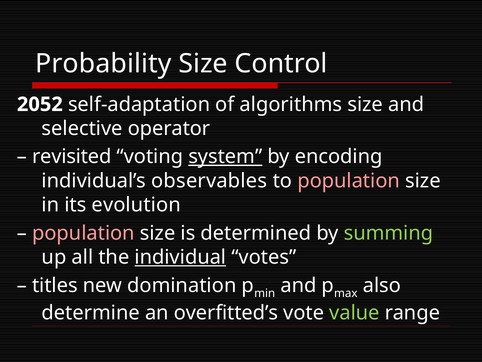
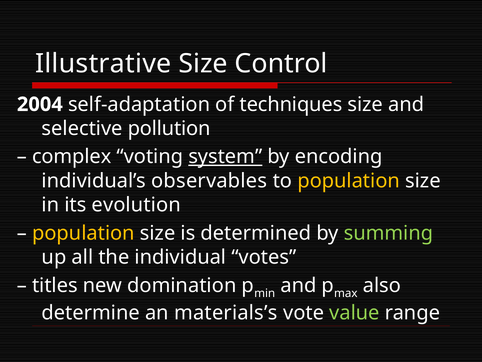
Probability: Probability -> Illustrative (103, 64)
2052: 2052 -> 2004 (40, 104)
algorithms: algorithms -> techniques (291, 104)
operator: operator -> pollution (169, 128)
revisited: revisited -> complex (72, 156)
population colour: pink -> yellow (349, 181)
population colour: pink -> yellow (83, 233)
individual underline: present -> none (180, 257)
overfitted’s: overfitted’s -> materials’s (226, 312)
